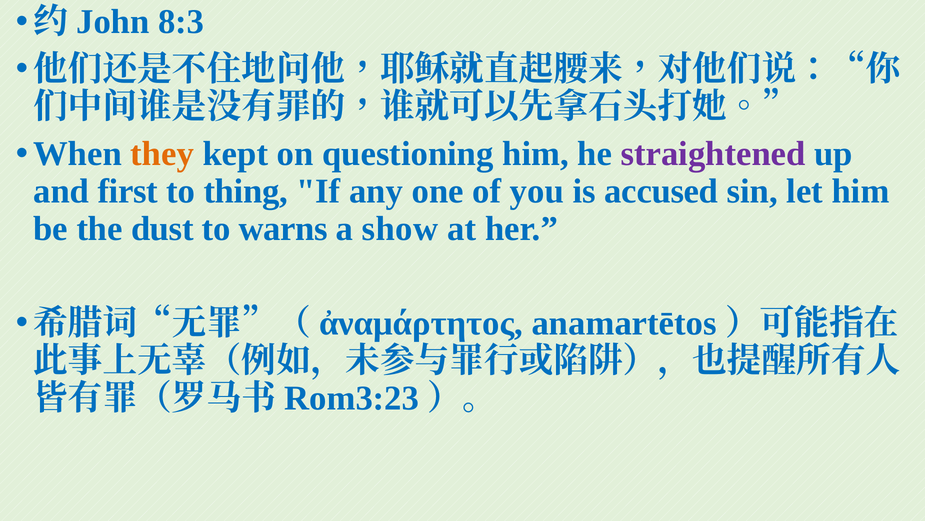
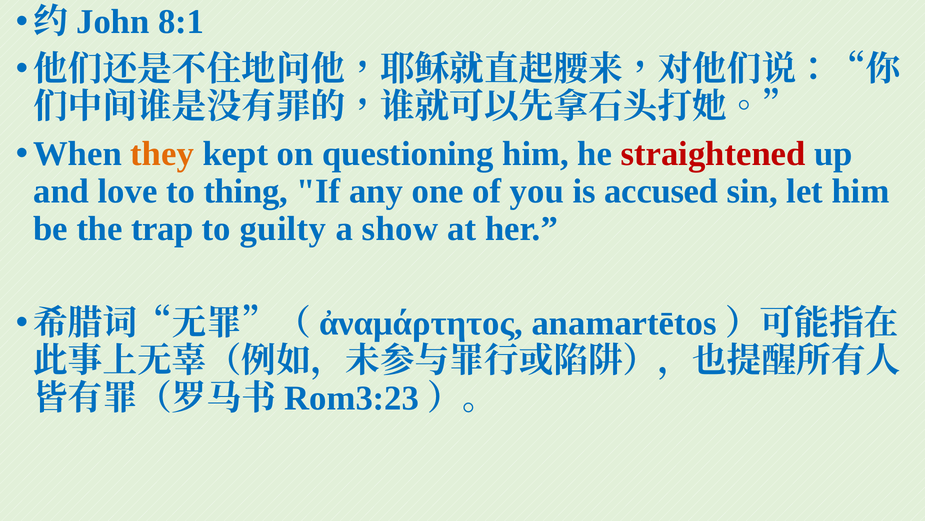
8:3: 8:3 -> 8:1 (181, 22)
straightened colour: purple -> red (713, 154)
first: first -> love (128, 191)
dust: dust -> trap (162, 229)
warns: warns -> guilty (283, 229)
